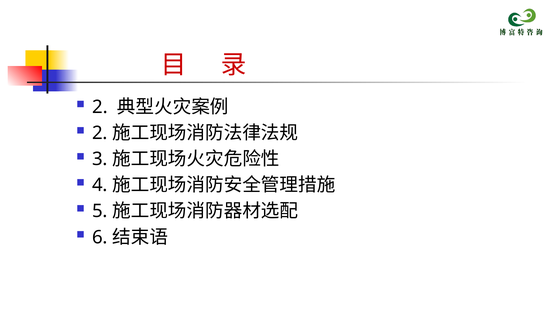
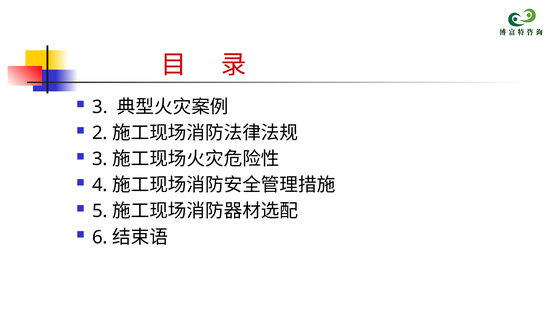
2: 2 -> 3 (100, 107)
